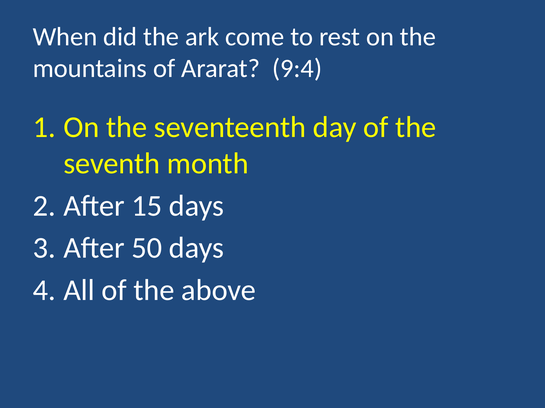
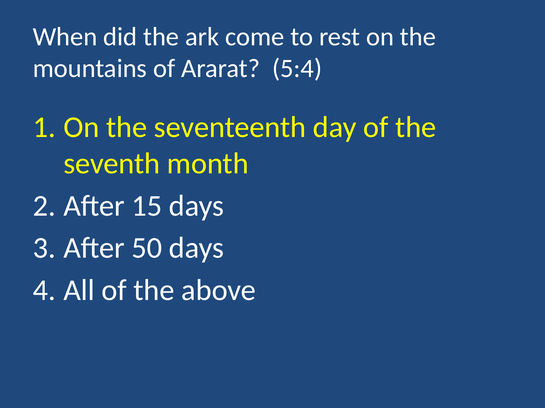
9:4: 9:4 -> 5:4 (297, 69)
